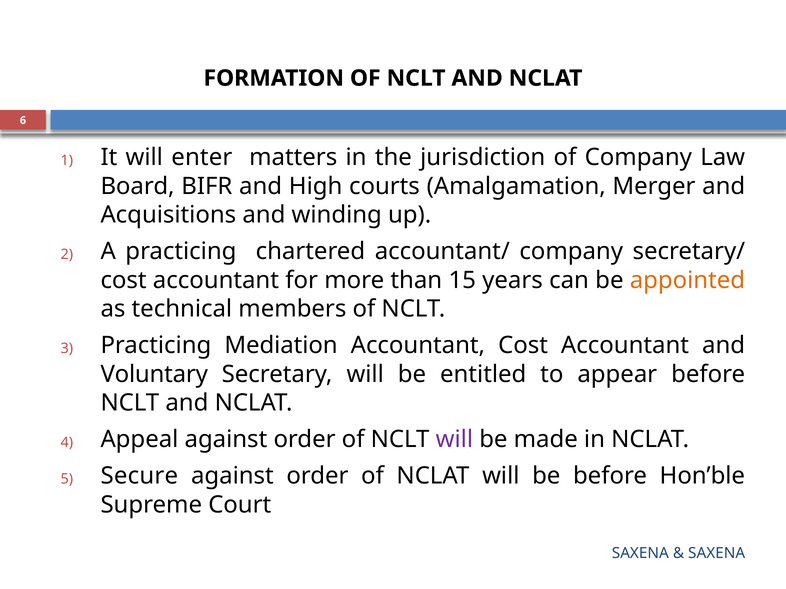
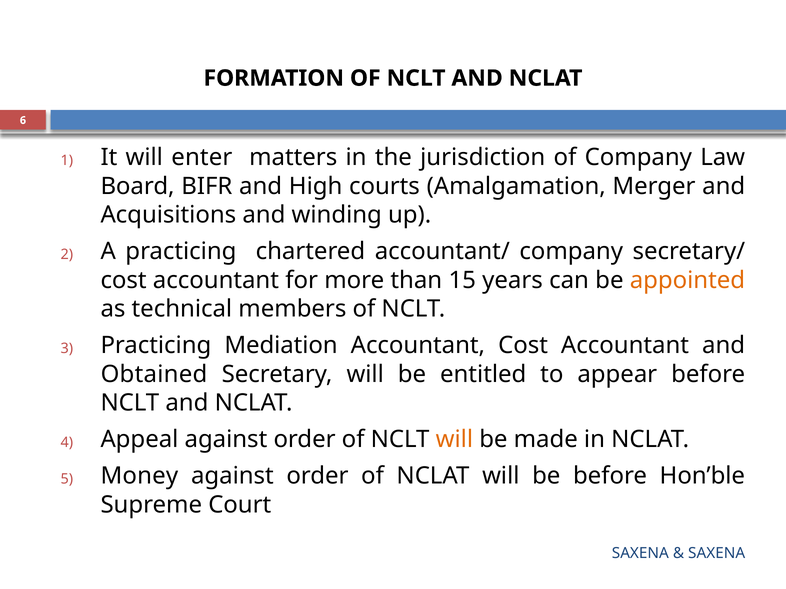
Voluntary: Voluntary -> Obtained (154, 375)
will colour: purple -> orange (454, 440)
Secure: Secure -> Money (139, 476)
